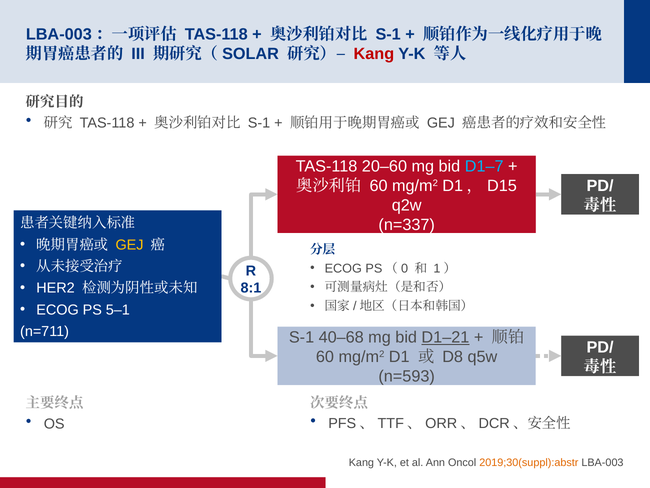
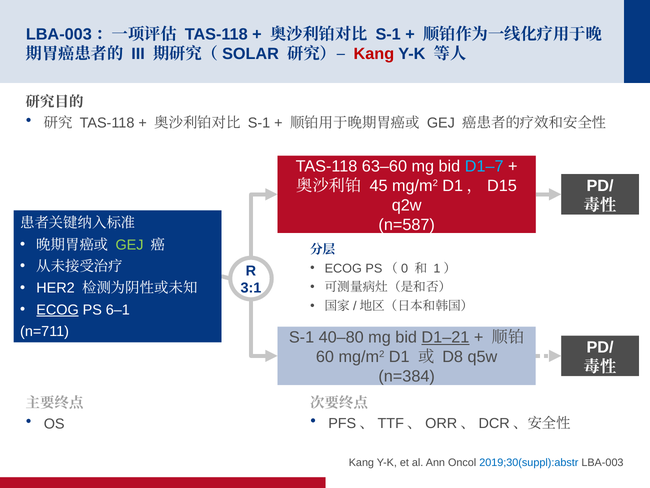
20–60: 20–60 -> 63–60 (384, 166)
60: 60 -> 45 (379, 186)
n=337: n=337 -> n=587 (407, 225)
GEJ colour: yellow -> light green (130, 245)
8:1: 8:1 -> 3:1 (251, 288)
ECOG underline: none -> present (58, 309)
5–1: 5–1 -> 6–1 (118, 309)
40–68: 40–68 -> 40–80 (341, 337)
n=593: n=593 -> n=384 (407, 376)
2019;30(suppl):abstr colour: orange -> blue (529, 462)
